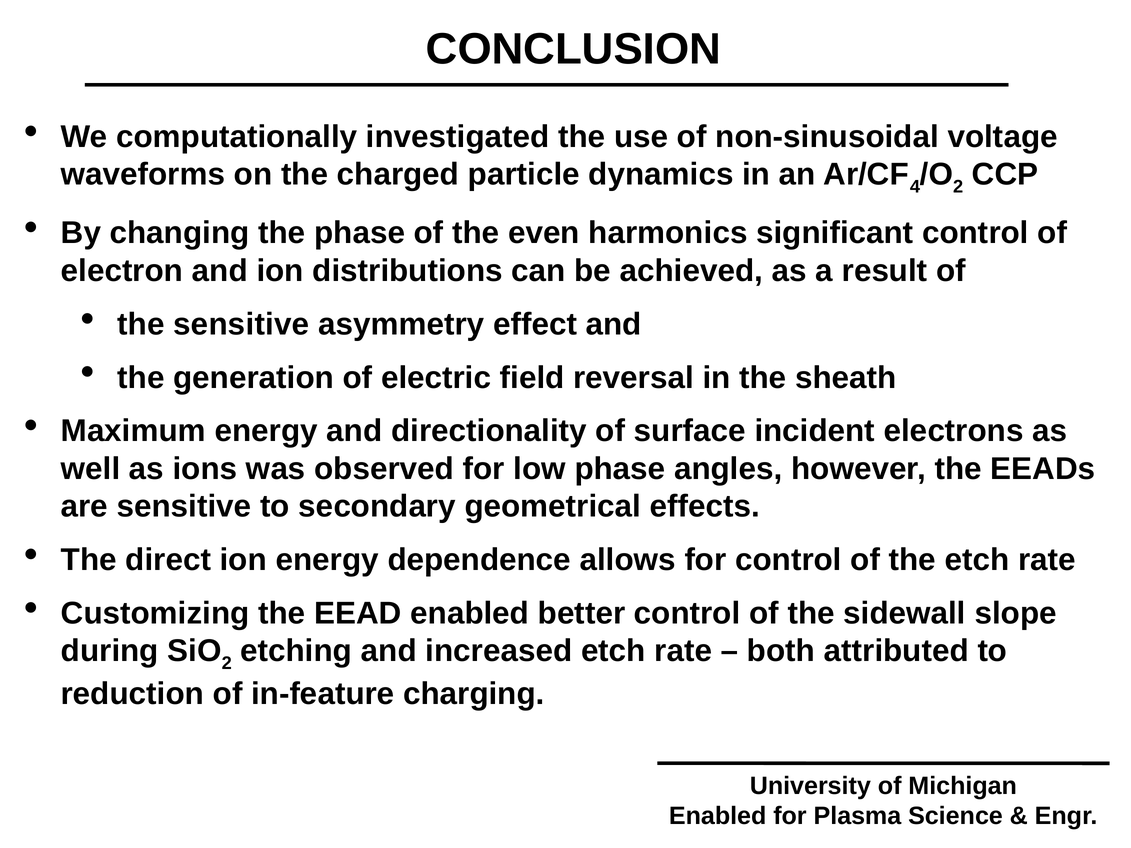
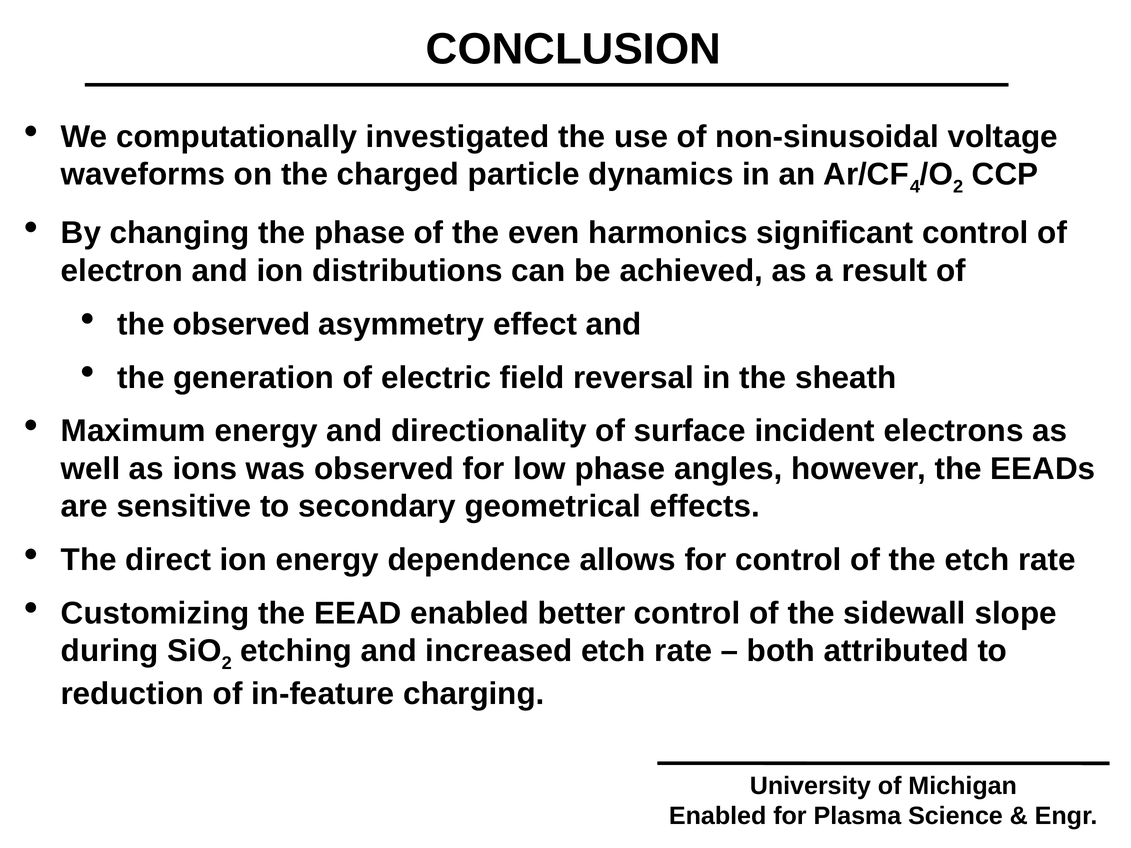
the sensitive: sensitive -> observed (242, 324)
